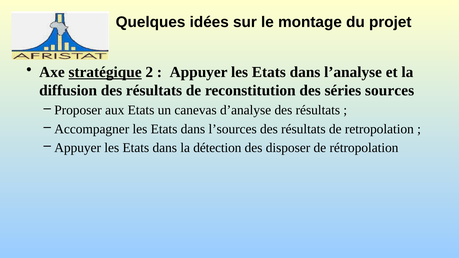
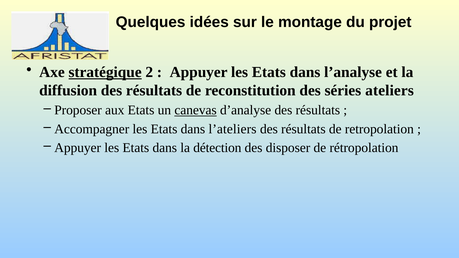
sources: sources -> ateliers (390, 91)
canevas underline: none -> present (196, 110)
l’sources: l’sources -> l’ateliers (233, 129)
